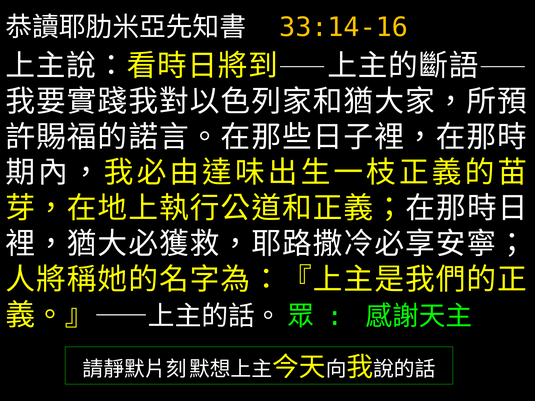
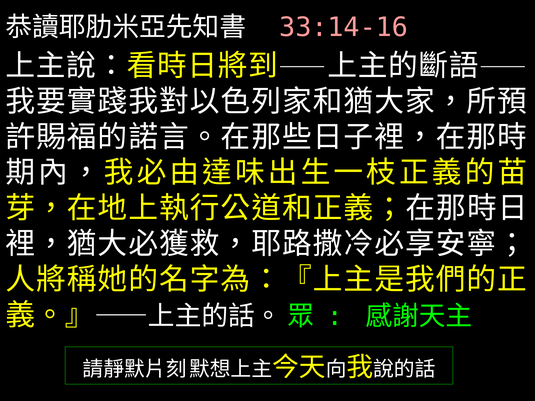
33:14-16 colour: yellow -> pink (344, 27)
